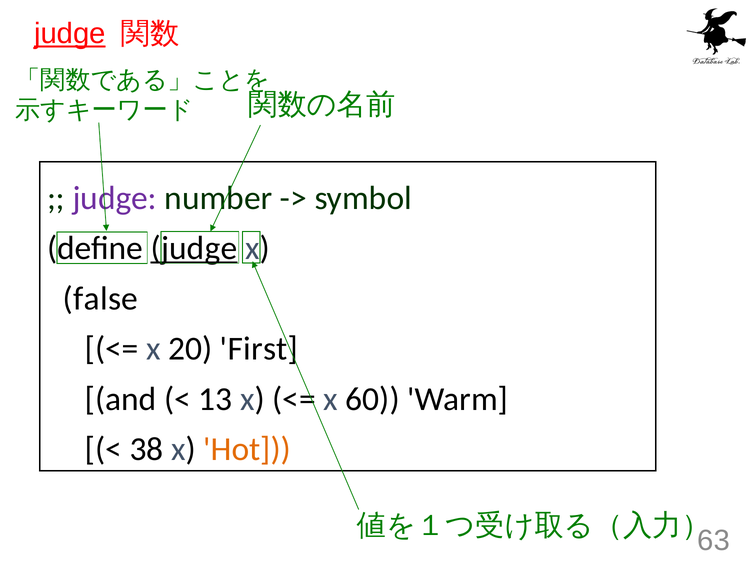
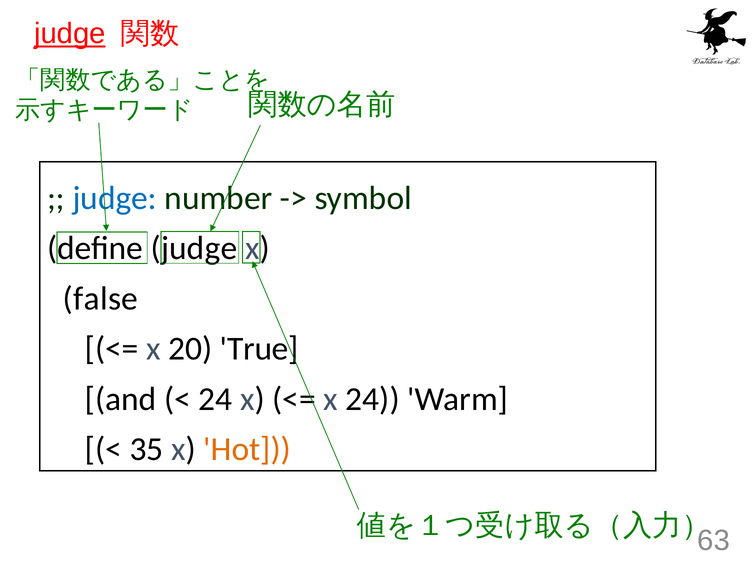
judge colour: purple -> blue (115, 198)
judge underline: present -> none (194, 249)
First: First -> True (259, 349)
13: 13 -> 24 (215, 399)
x 60: 60 -> 24 (373, 399)
38: 38 -> 35 (146, 450)
